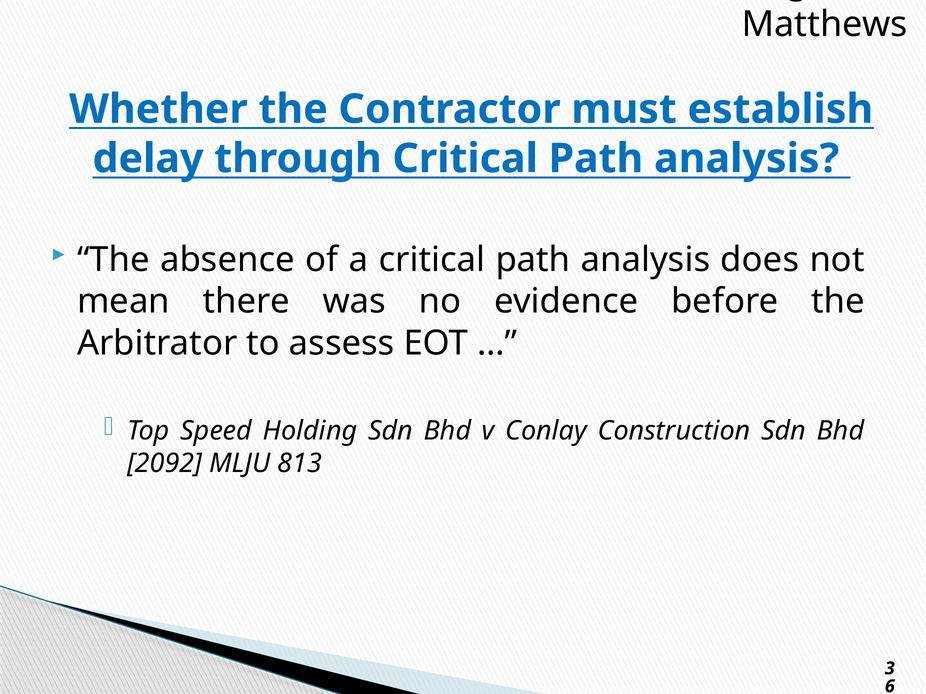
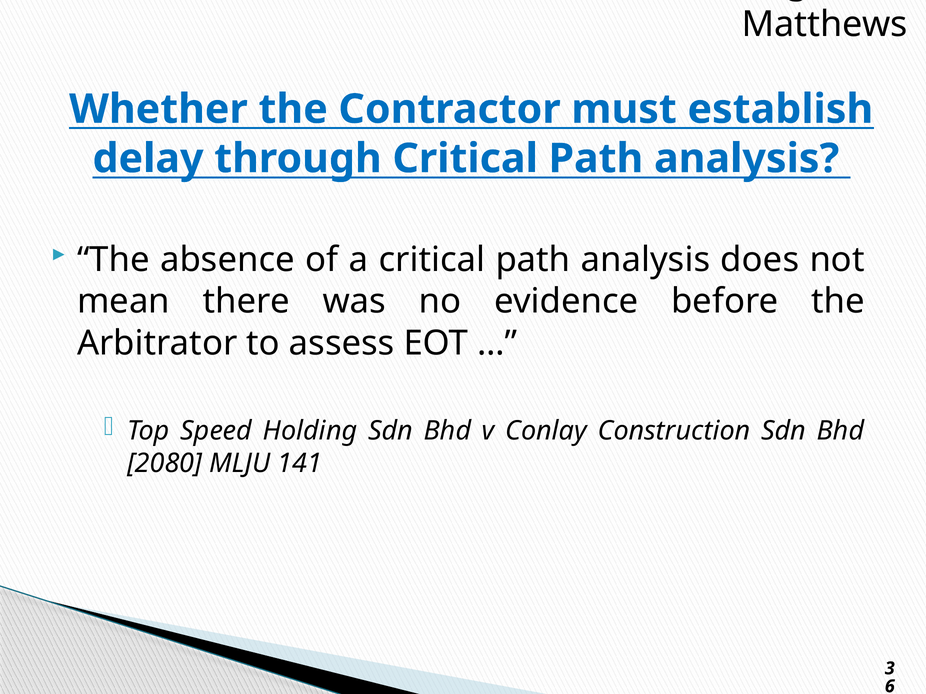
2092: 2092 -> 2080 (165, 464)
813: 813 -> 141 (300, 464)
